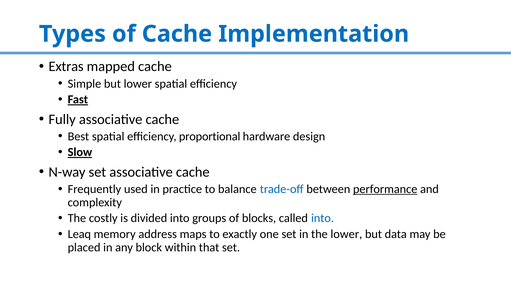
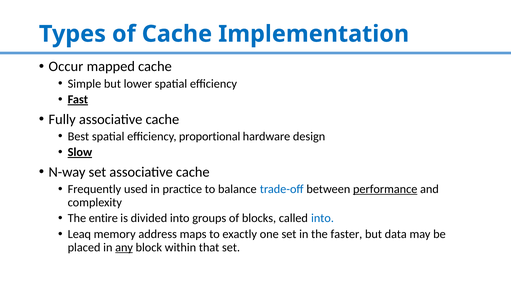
Extras: Extras -> Occur (66, 66)
costly: costly -> entire (103, 218)
the lower: lower -> faster (346, 234)
any underline: none -> present (124, 247)
